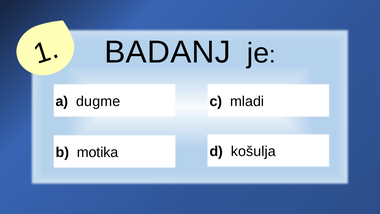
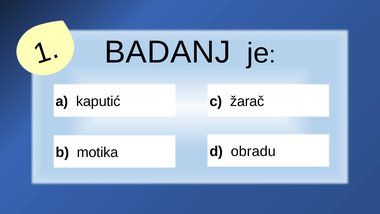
dugme: dugme -> kaputić (98, 101)
mladi: mladi -> žarač (247, 101)
košulja: košulja -> obradu (253, 151)
